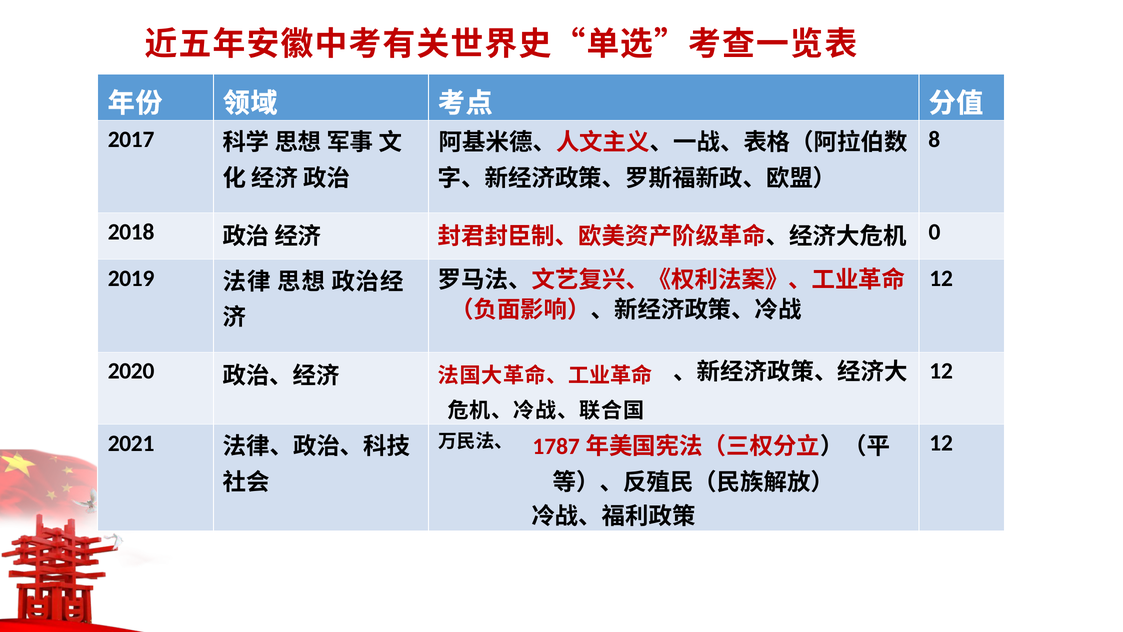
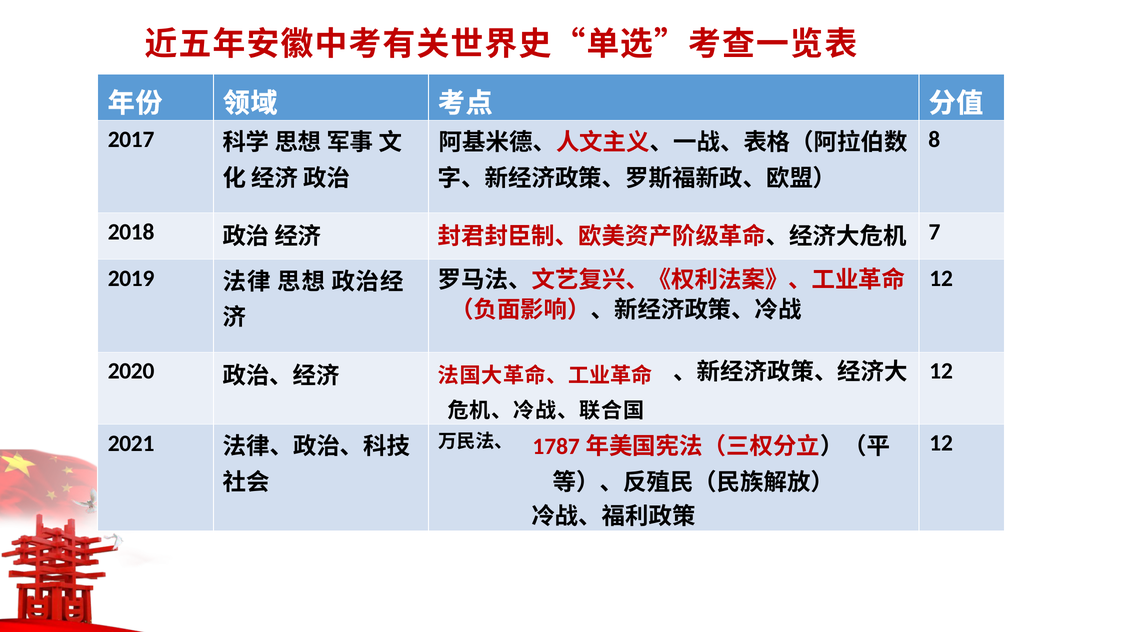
0: 0 -> 7 (934, 232)
